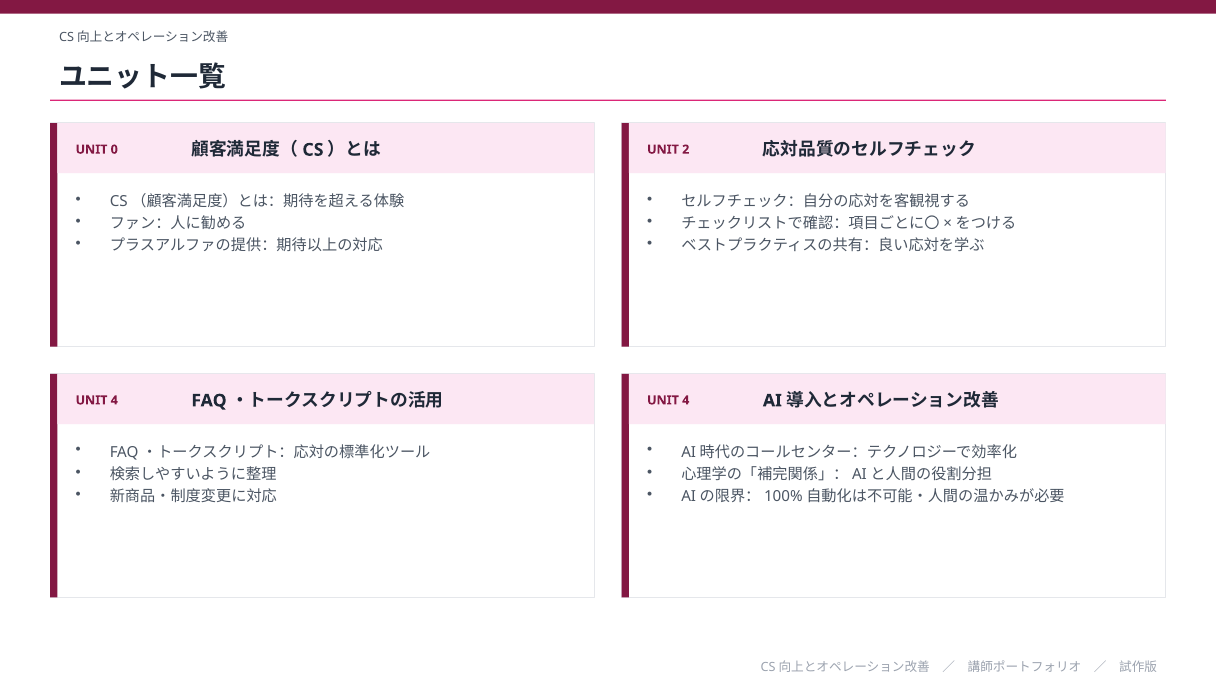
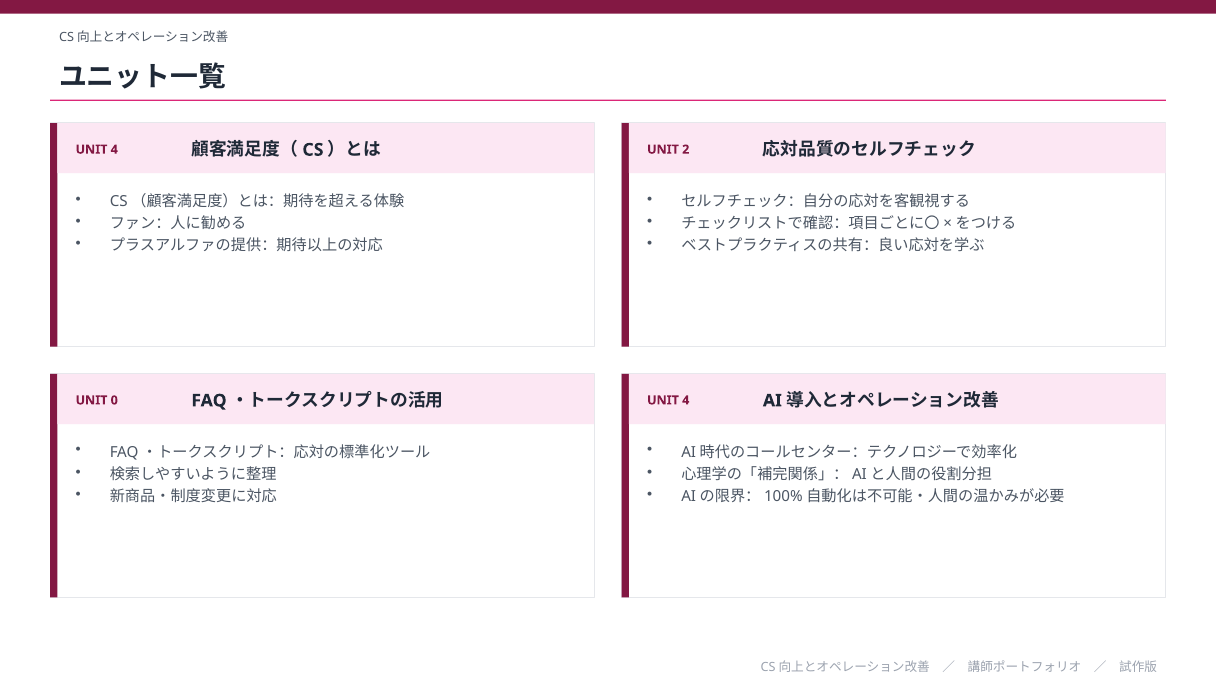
0: 0 -> 4 (114, 149)
4: 4 -> 0 (114, 400)
